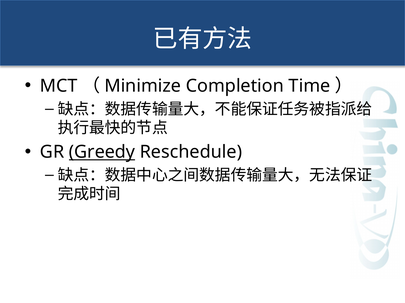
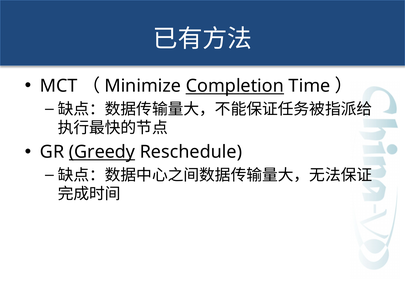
Completion underline: none -> present (235, 86)
